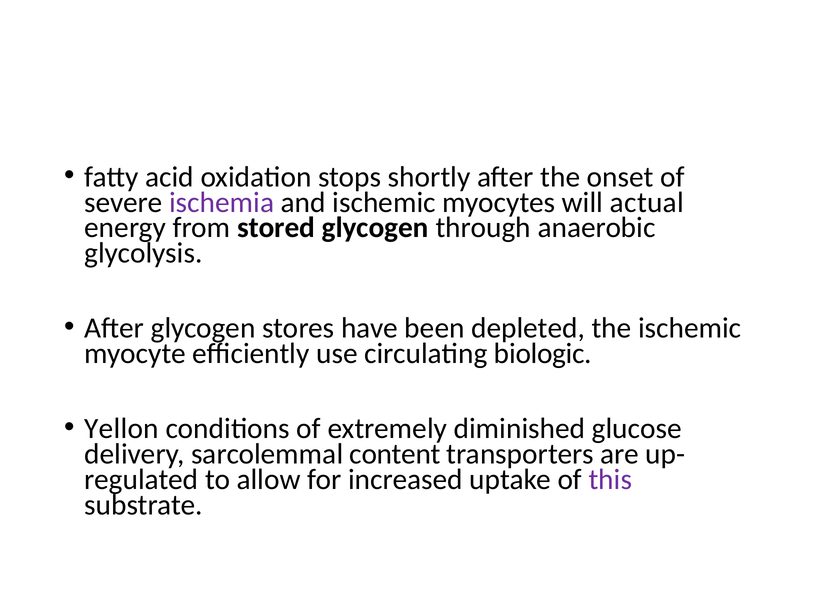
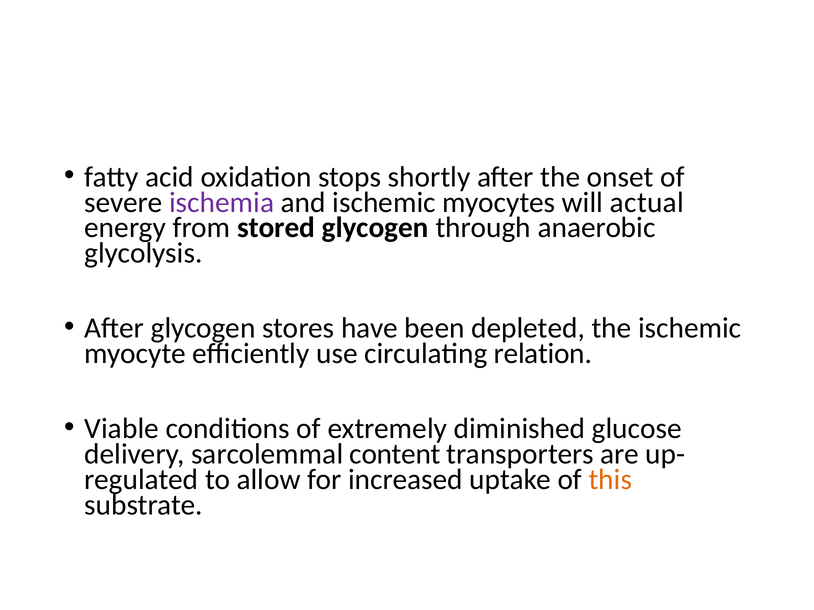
biologic: biologic -> relation (543, 354)
Yellon: Yellon -> Viable (122, 429)
this colour: purple -> orange (610, 480)
